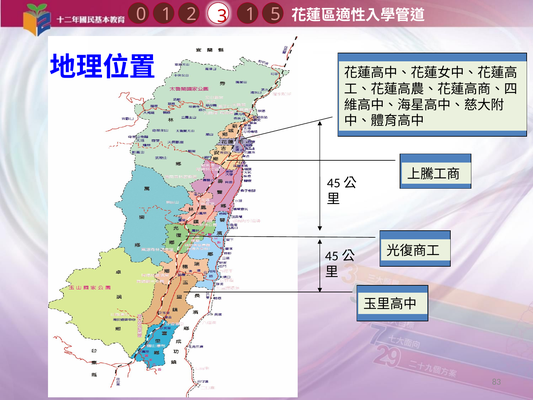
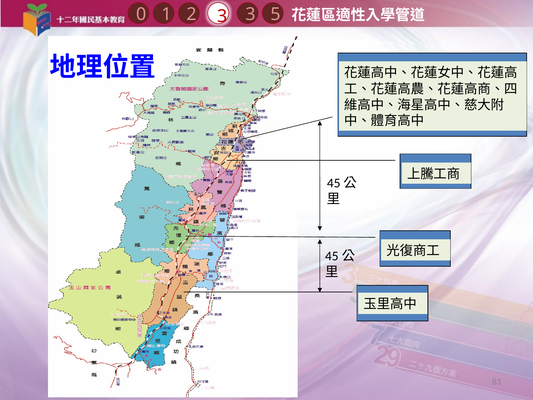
1 1: 1 -> 3 (250, 14)
